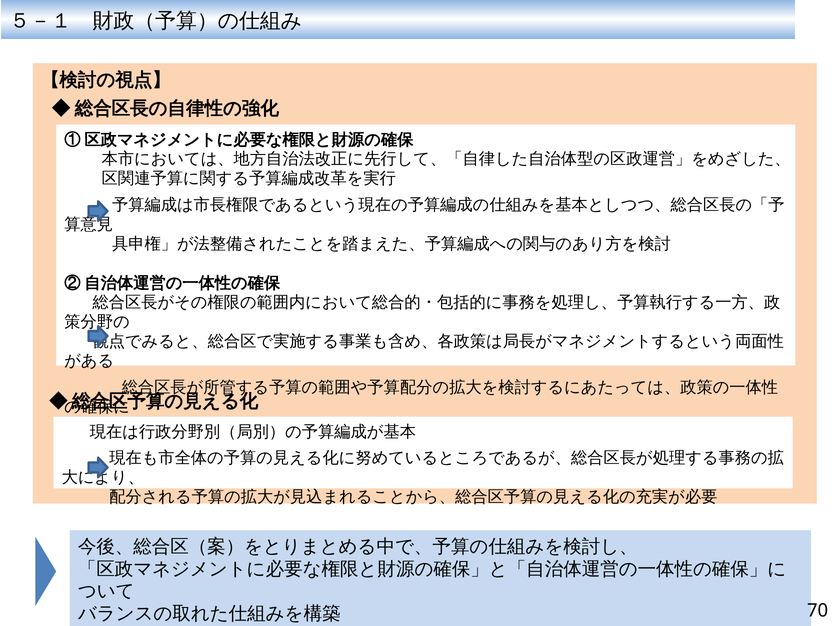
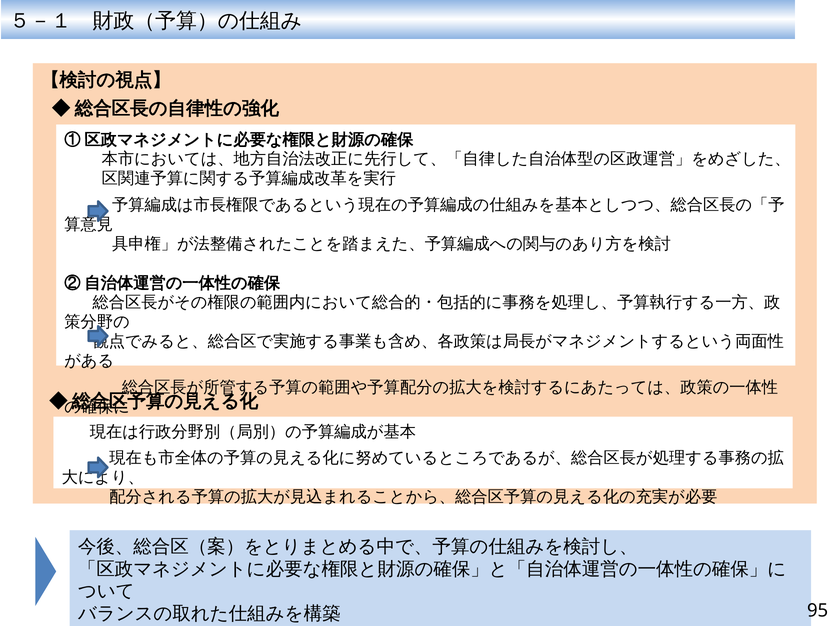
70: 70 -> 95 (818, 610)
